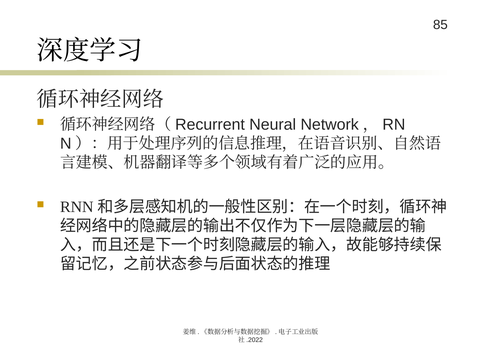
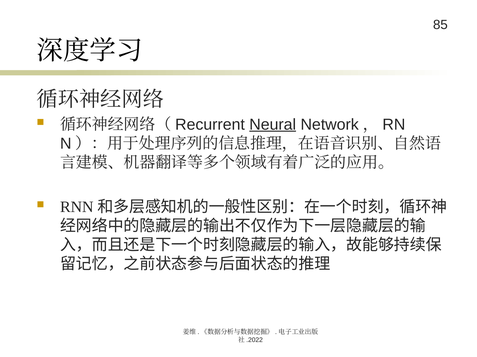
Neural underline: none -> present (273, 125)
